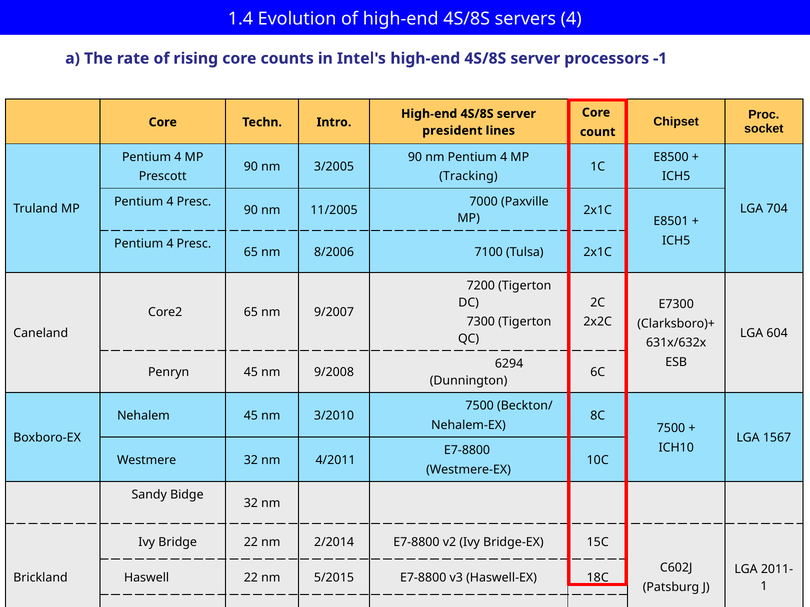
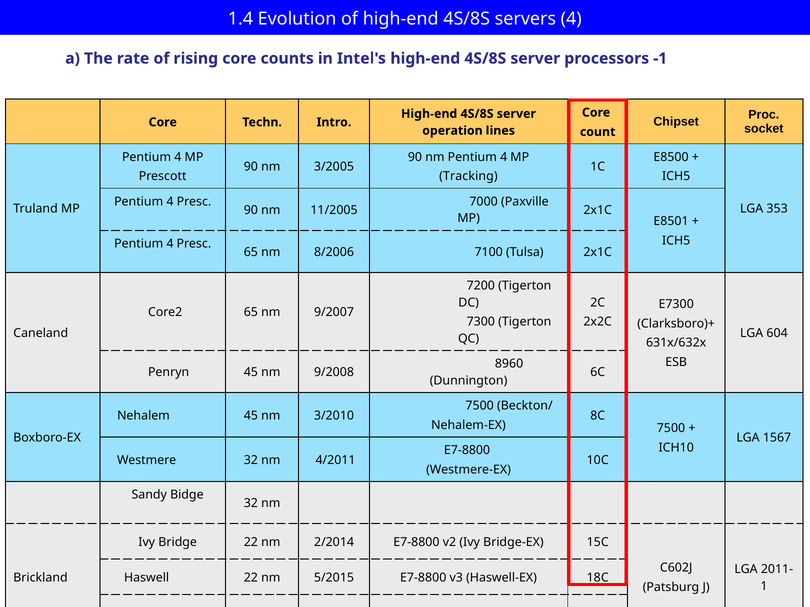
president: president -> operation (452, 131)
704: 704 -> 353 (777, 209)
6294: 6294 -> 8960 (509, 364)
